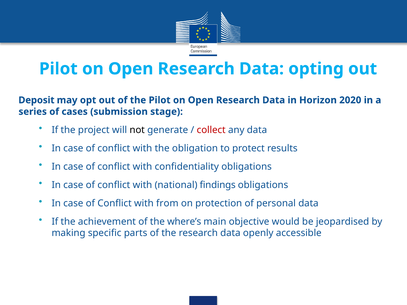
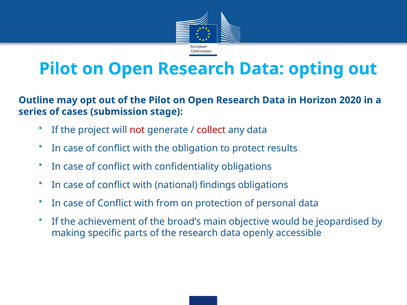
Deposit: Deposit -> Outline (36, 100)
not colour: black -> red (137, 130)
where’s: where’s -> broad’s (184, 222)
